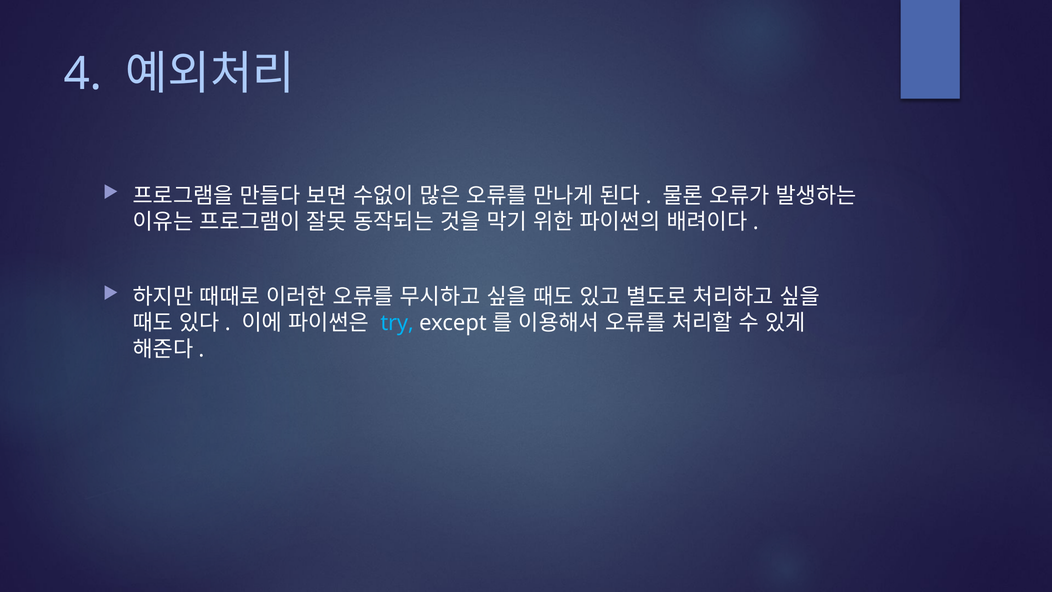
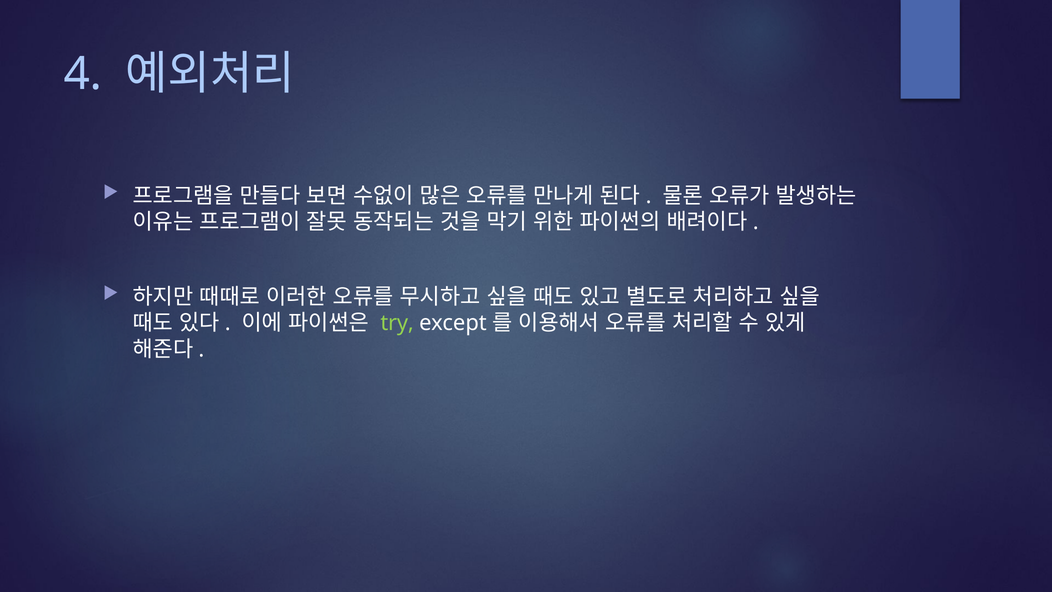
try colour: light blue -> light green (397, 323)
